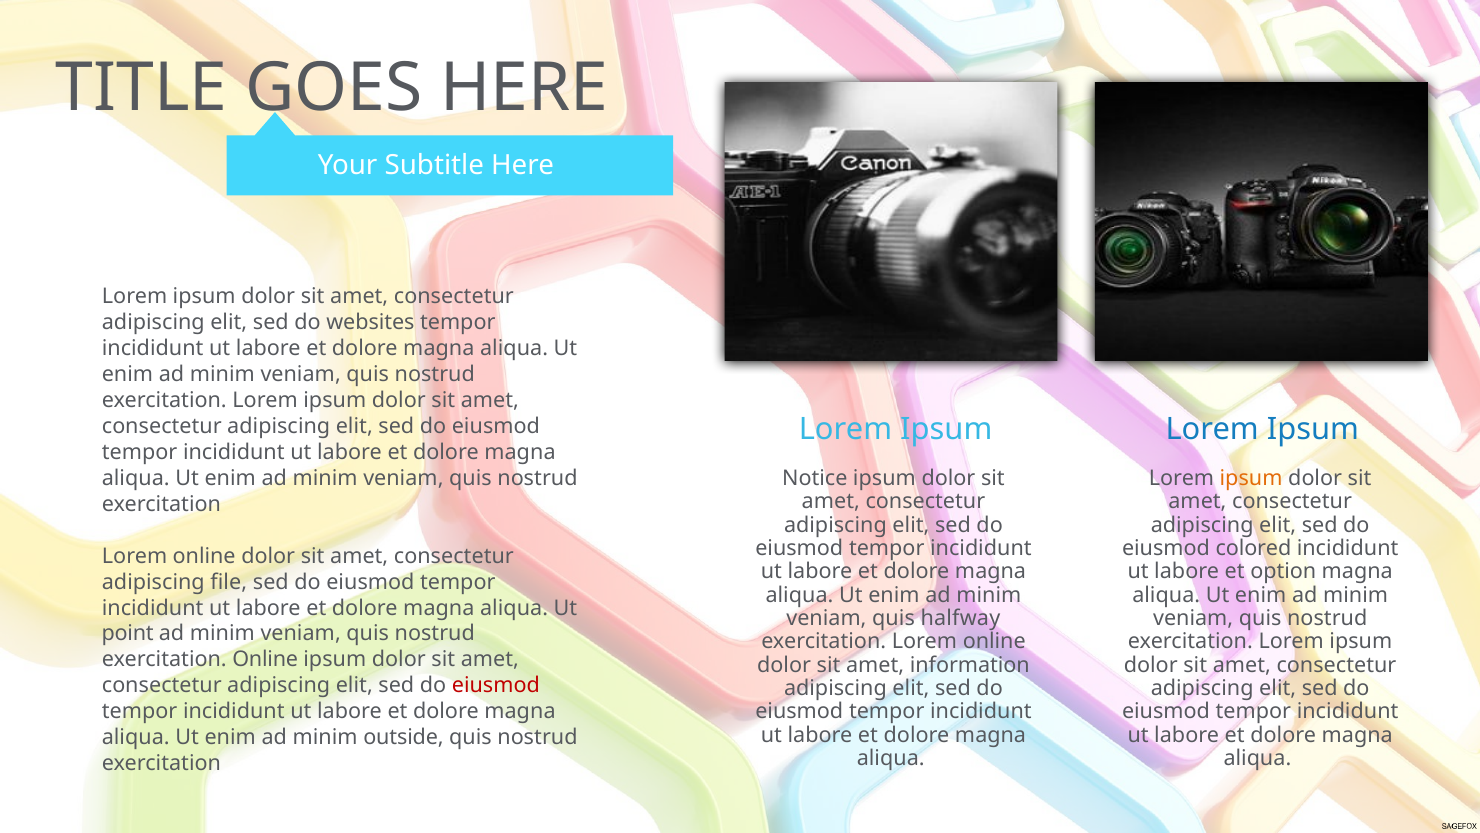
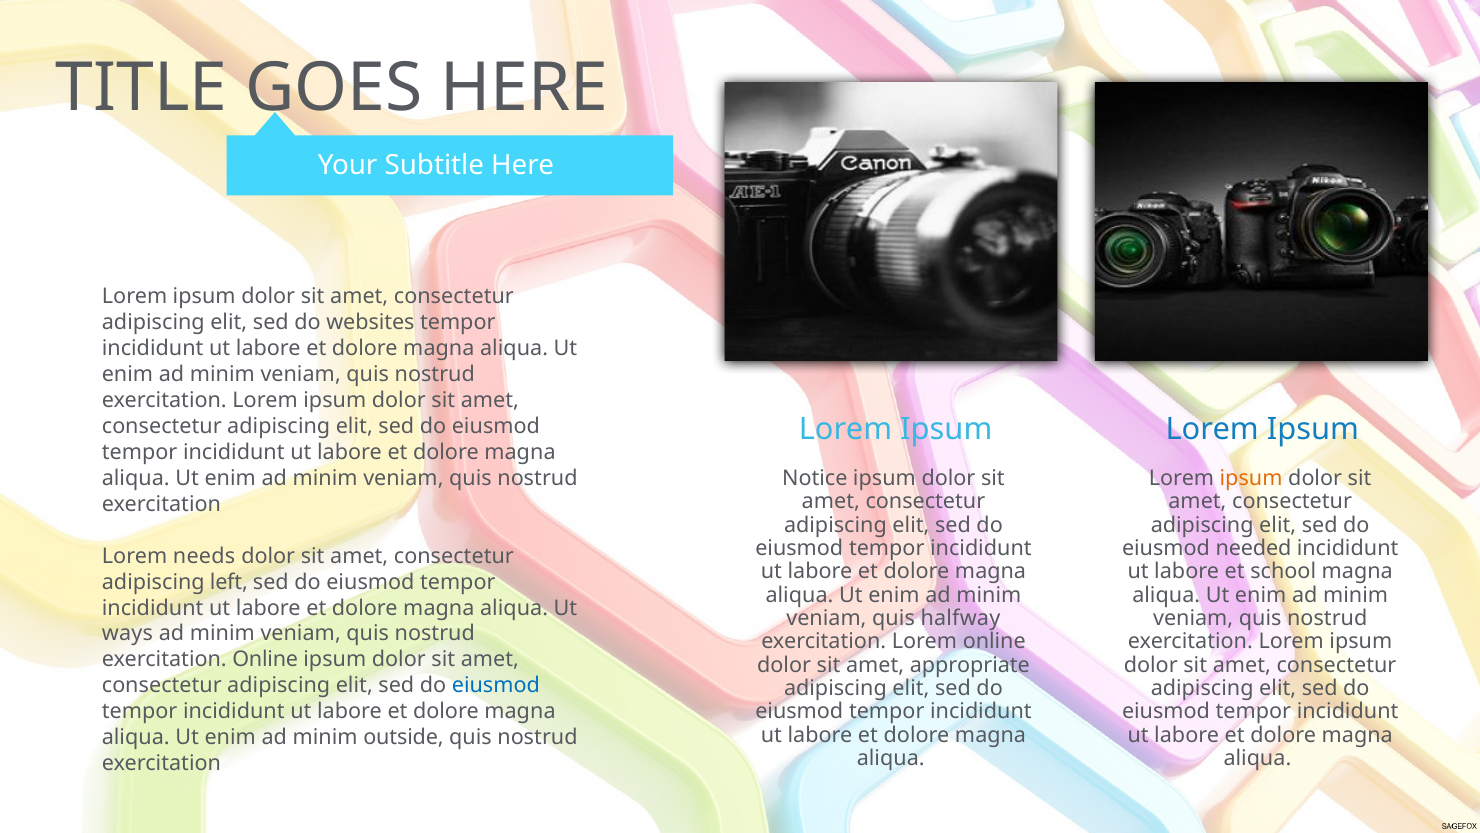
colored: colored -> needed (1254, 548)
online: online -> needs (204, 556)
option: option -> school (1283, 571)
file: file -> left (229, 582)
point: point -> ways (127, 633)
information: information -> appropriate (970, 665)
eiusmod colour: red -> blue (496, 685)
